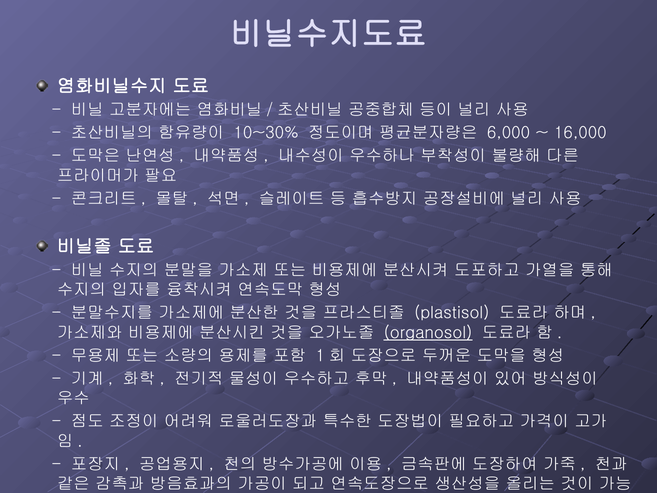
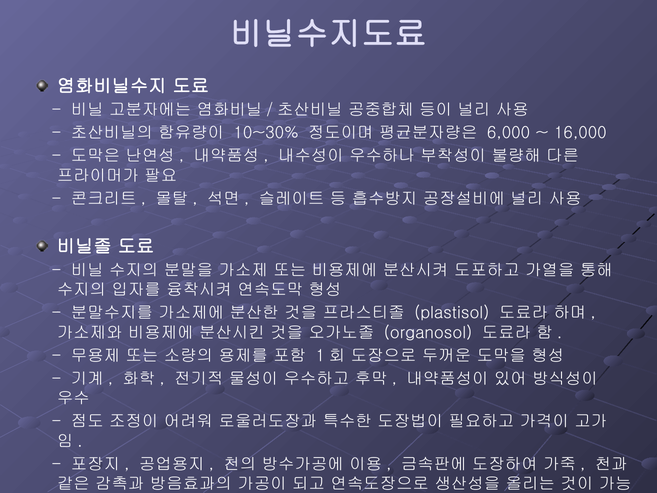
organosol underline: present -> none (428, 333)
